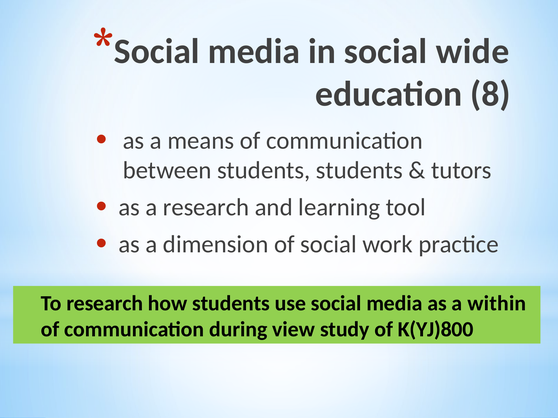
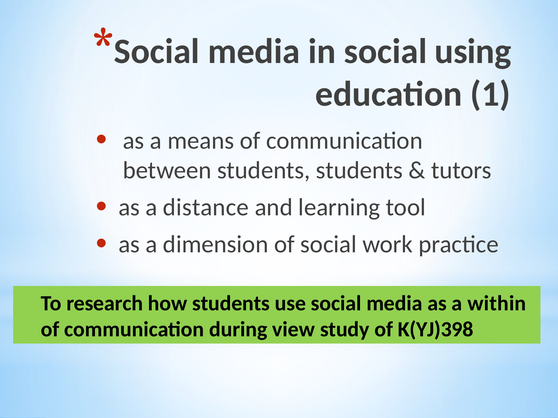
wide: wide -> using (473, 51)
8: 8 -> 1 (490, 94)
a research: research -> distance (206, 208)
K(YJ)800: K(YJ)800 -> K(YJ)398 (436, 330)
